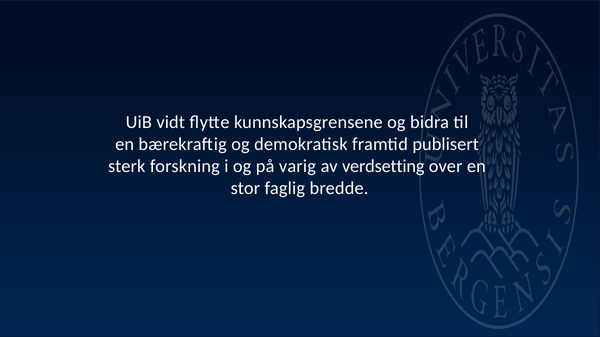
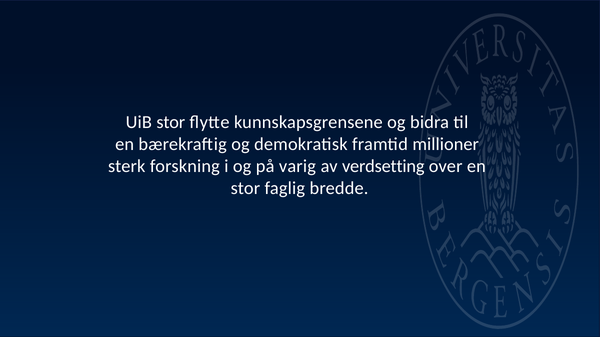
UiB vidt: vidt -> stor (171, 123)
publisert: publisert -> millioner (446, 145)
